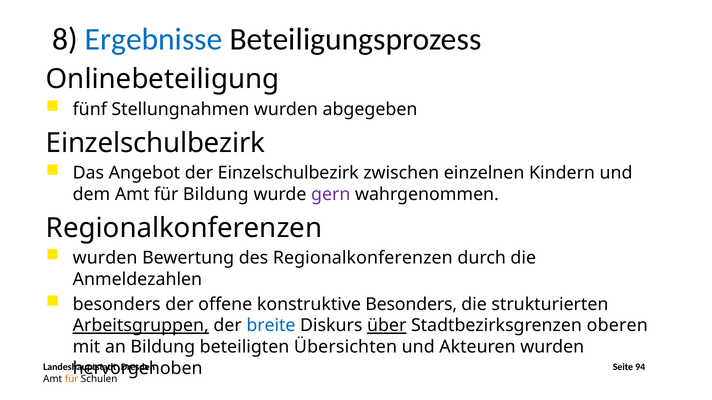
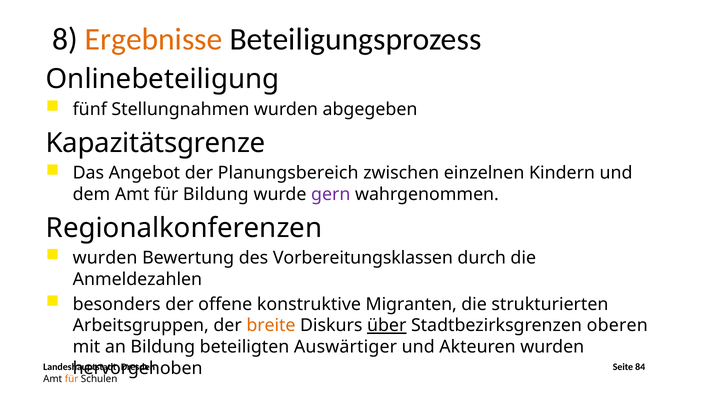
Ergebnisse colour: blue -> orange (154, 39)
Einzelschulbezirk: Einzelschulbezirk -> Kapazitätsgrenze (156, 143)
der Einzelschulbezirk: Einzelschulbezirk -> Planungsbereich (288, 173)
des Regionalkonferenzen: Regionalkonferenzen -> Vorbereitungsklassen (363, 258)
konstruktive Besonders: Besonders -> Migranten (411, 305)
Arbeitsgruppen underline: present -> none (141, 326)
breite colour: blue -> orange (271, 326)
Übersichten: Übersichten -> Auswärtiger (346, 347)
94: 94 -> 84 (640, 367)
